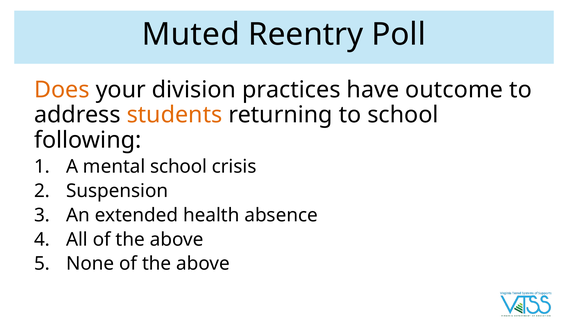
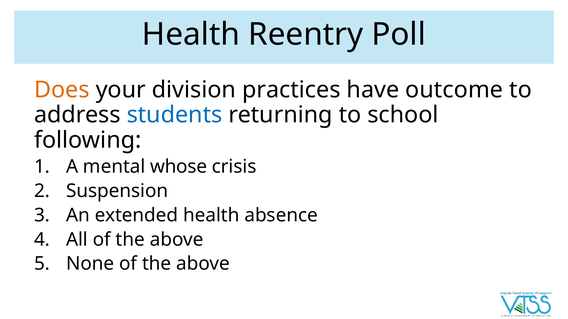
Muted: Muted -> Health (191, 35)
students colour: orange -> blue (175, 115)
mental school: school -> whose (179, 167)
